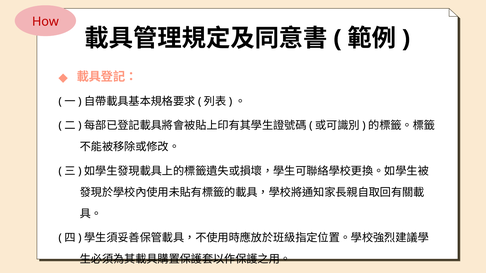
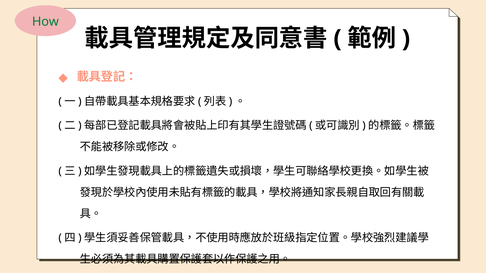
How colour: red -> green (45, 22)
